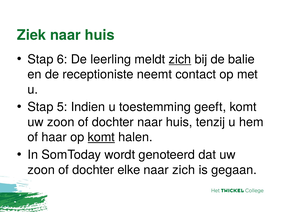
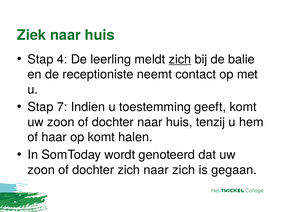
6: 6 -> 4 (62, 59)
5: 5 -> 7 (62, 107)
komt underline: present -> none (101, 137)
dochter elke: elke -> zich (129, 170)
